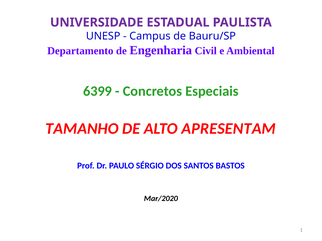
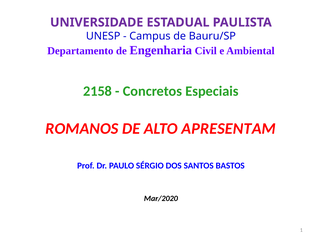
6399: 6399 -> 2158 (98, 91)
TAMANHO: TAMANHO -> ROMANOS (82, 129)
